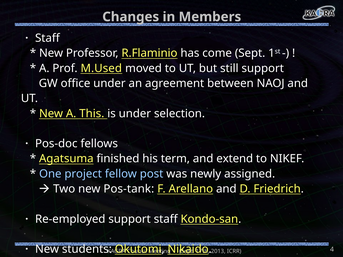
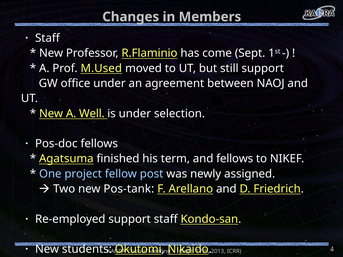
This: This -> Well (92, 114)
and extend: extend -> fellows (235, 159)
